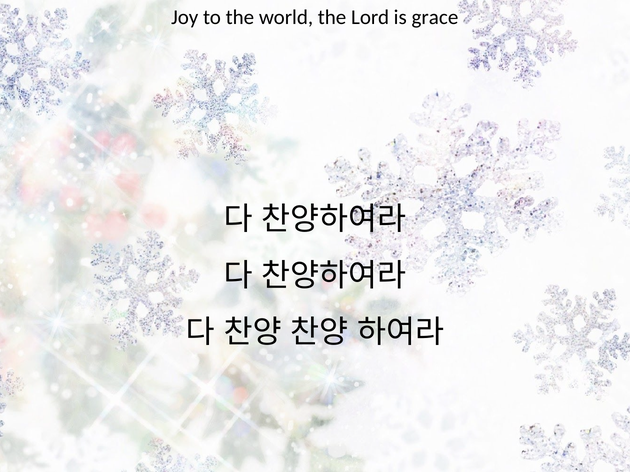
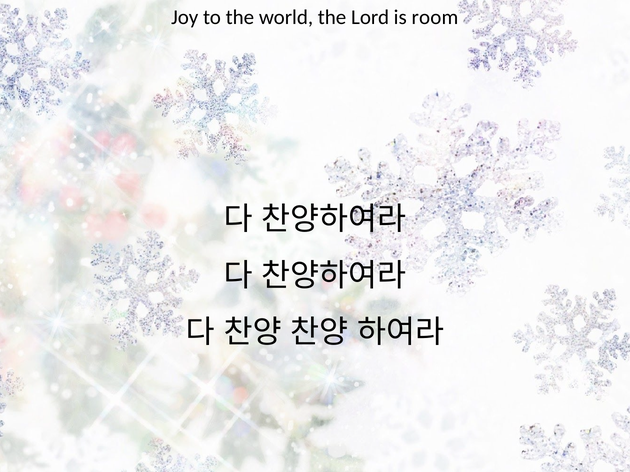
grace: grace -> room (435, 17)
